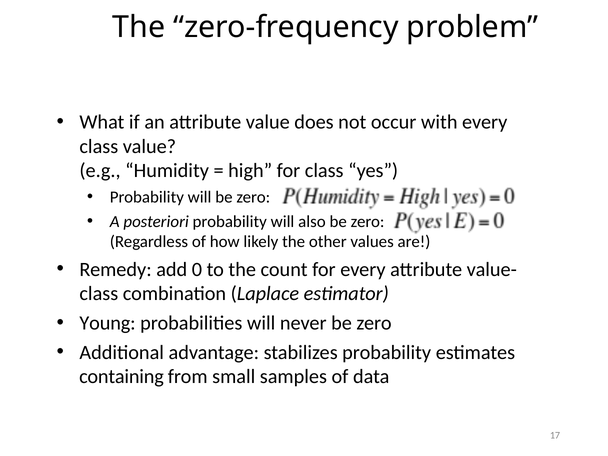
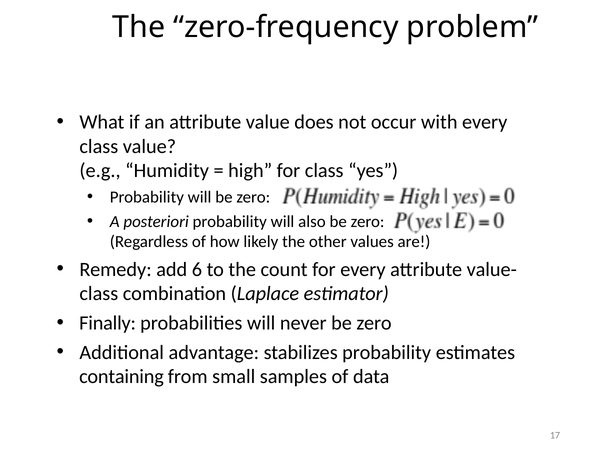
0: 0 -> 6 (197, 269)
Young: Young -> Finally (108, 323)
